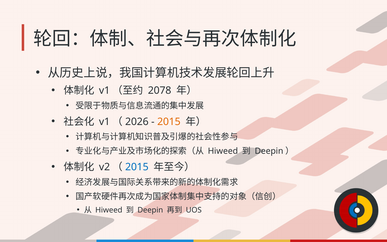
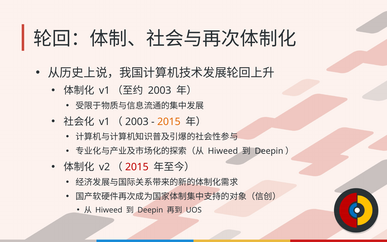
2078: 2078 -> 2003 (160, 91)
2026: 2026 -> 2003 (137, 122)
2015 colour: blue -> red (137, 167)
